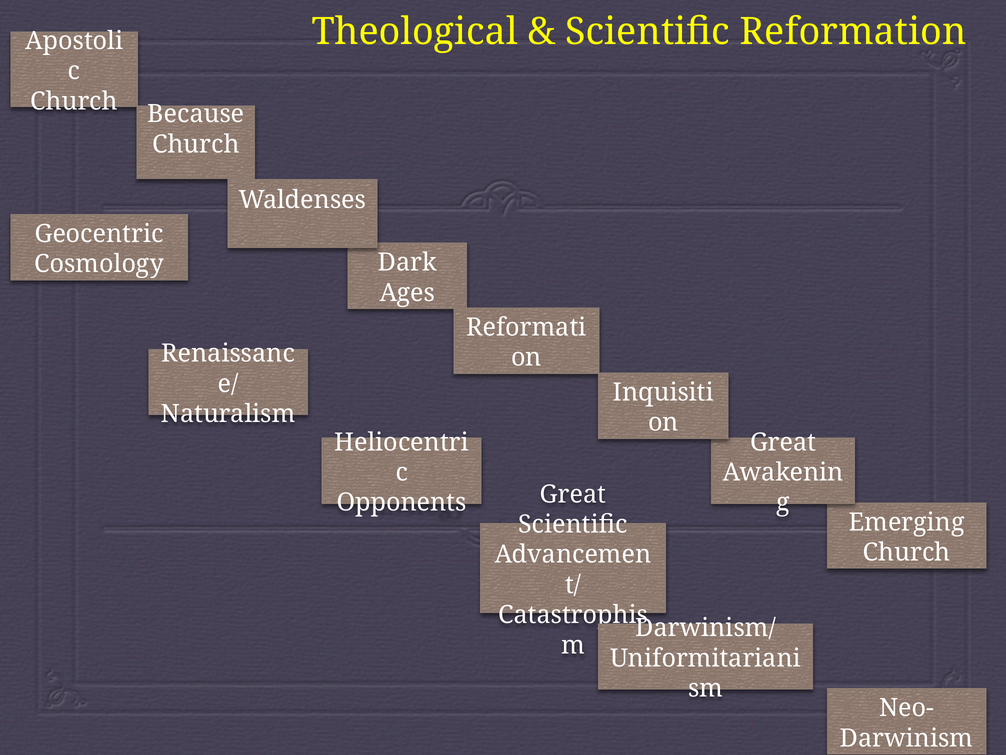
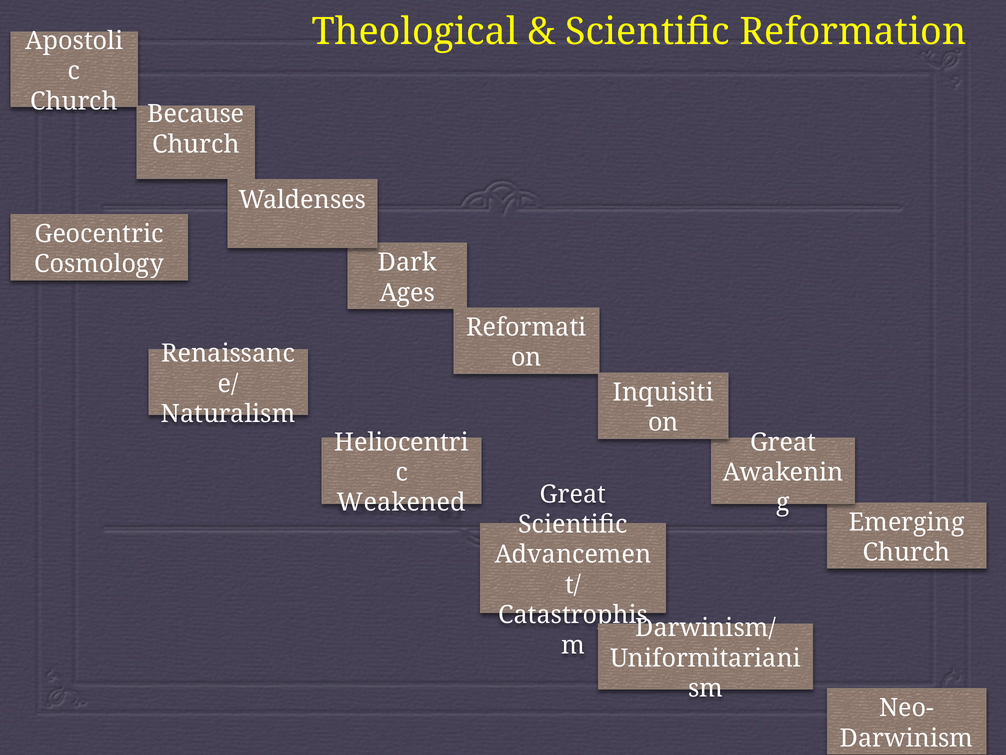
Opponents: Opponents -> Weakened (401, 502)
